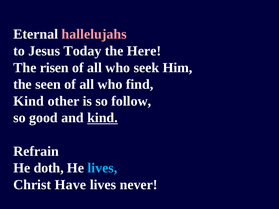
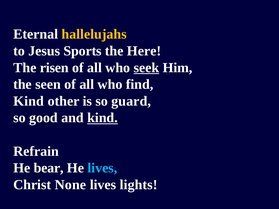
hallelujahs colour: pink -> yellow (94, 34)
Today: Today -> Sports (83, 51)
seek underline: none -> present (146, 68)
follow: follow -> guard (131, 101)
doth: doth -> bear (49, 168)
Have: Have -> None (70, 185)
never: never -> lights (139, 185)
